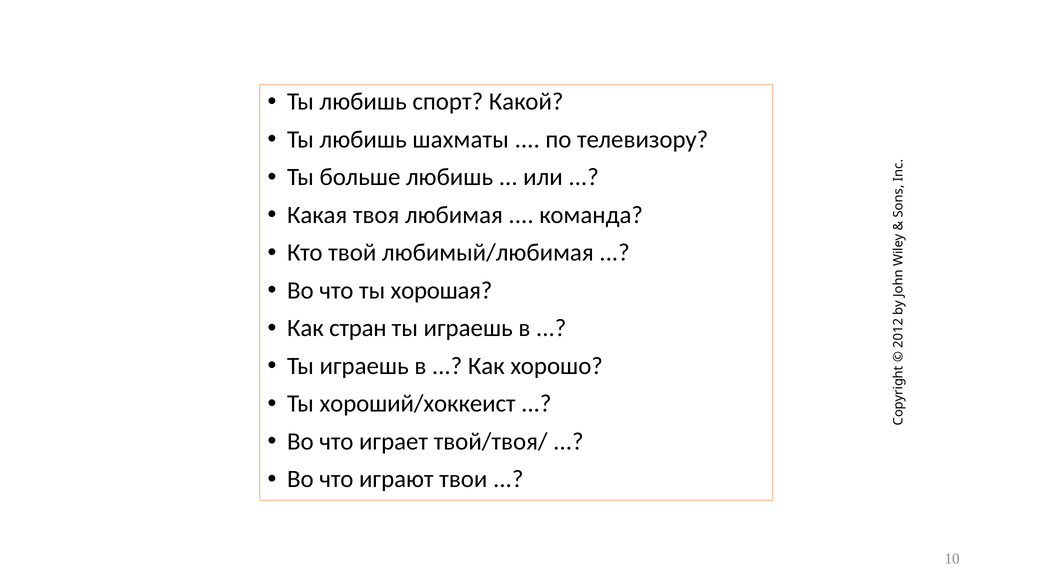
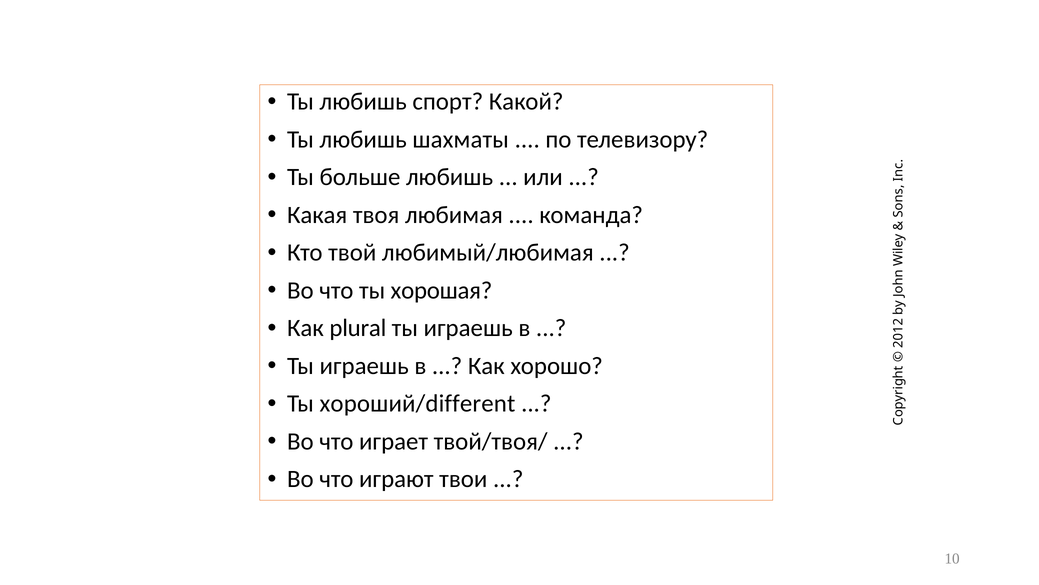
стран: стран -> plural (358, 328)
хороший/хоккеист: хороший/хоккеист -> хороший/different (417, 403)
